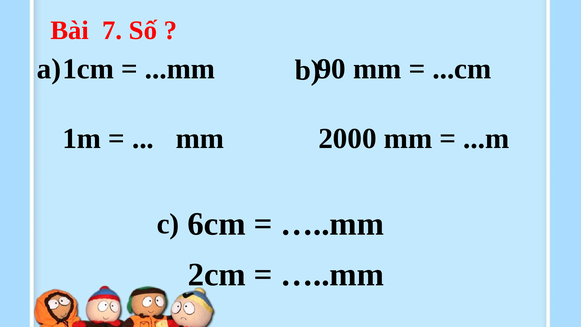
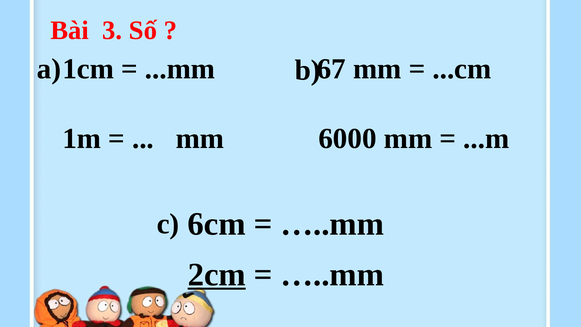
7: 7 -> 3 (112, 30)
90: 90 -> 67 (331, 69)
2000: 2000 -> 6000 (348, 139)
2cm underline: none -> present (217, 275)
